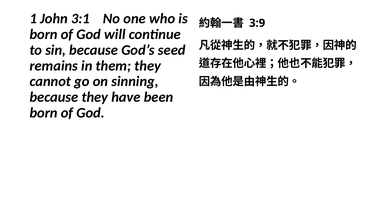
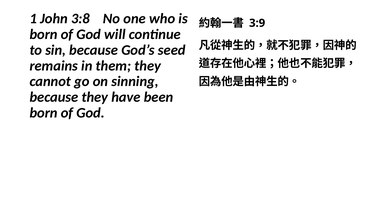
3:1: 3:1 -> 3:8 (80, 19)
